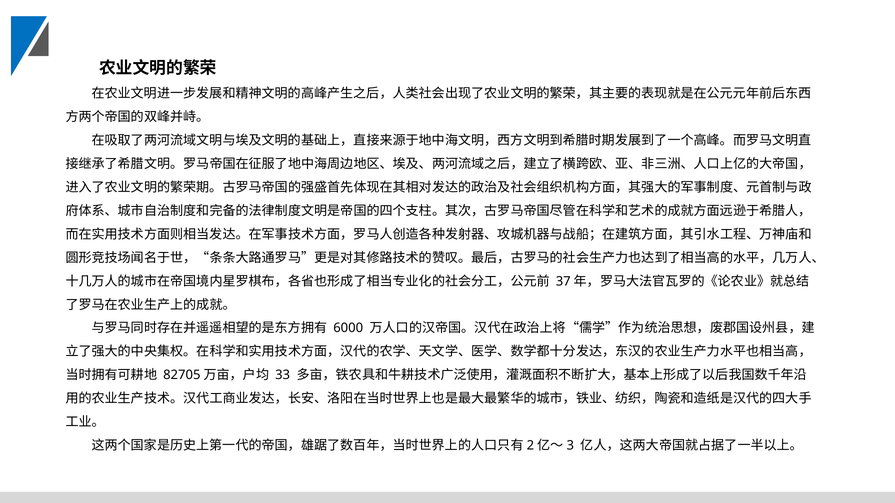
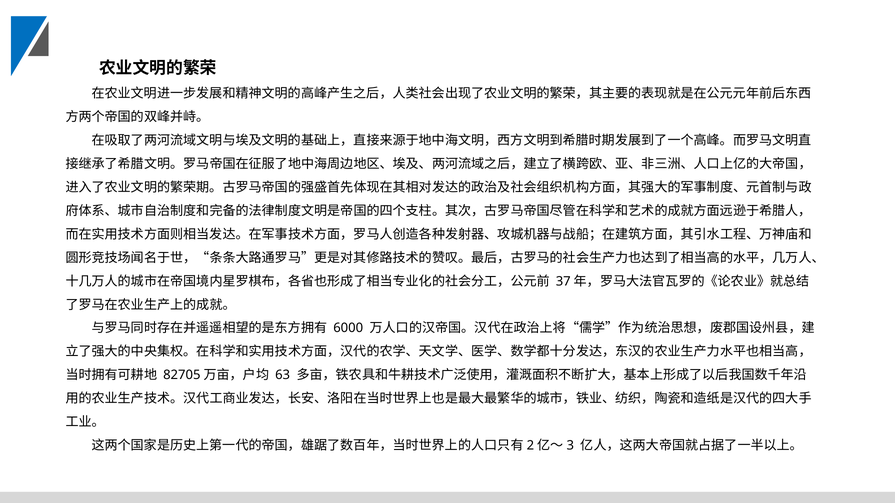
33: 33 -> 63 (283, 375)
